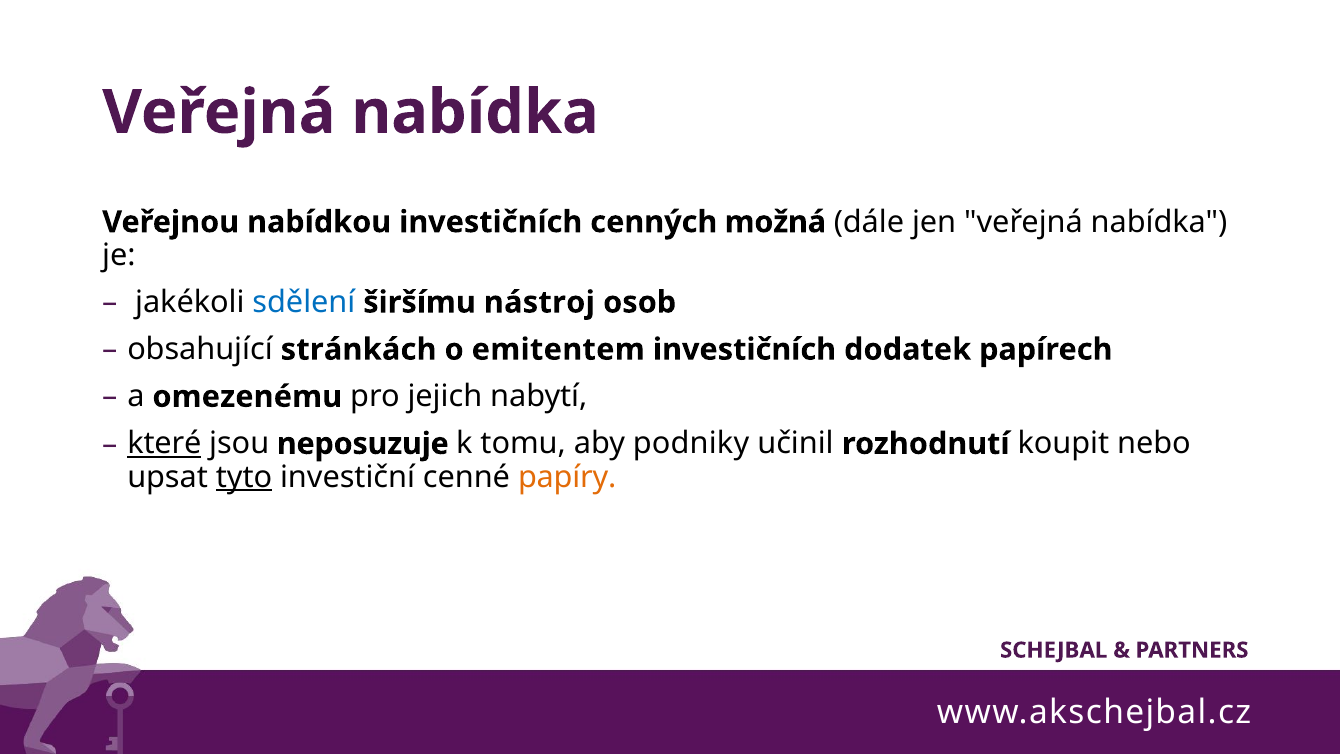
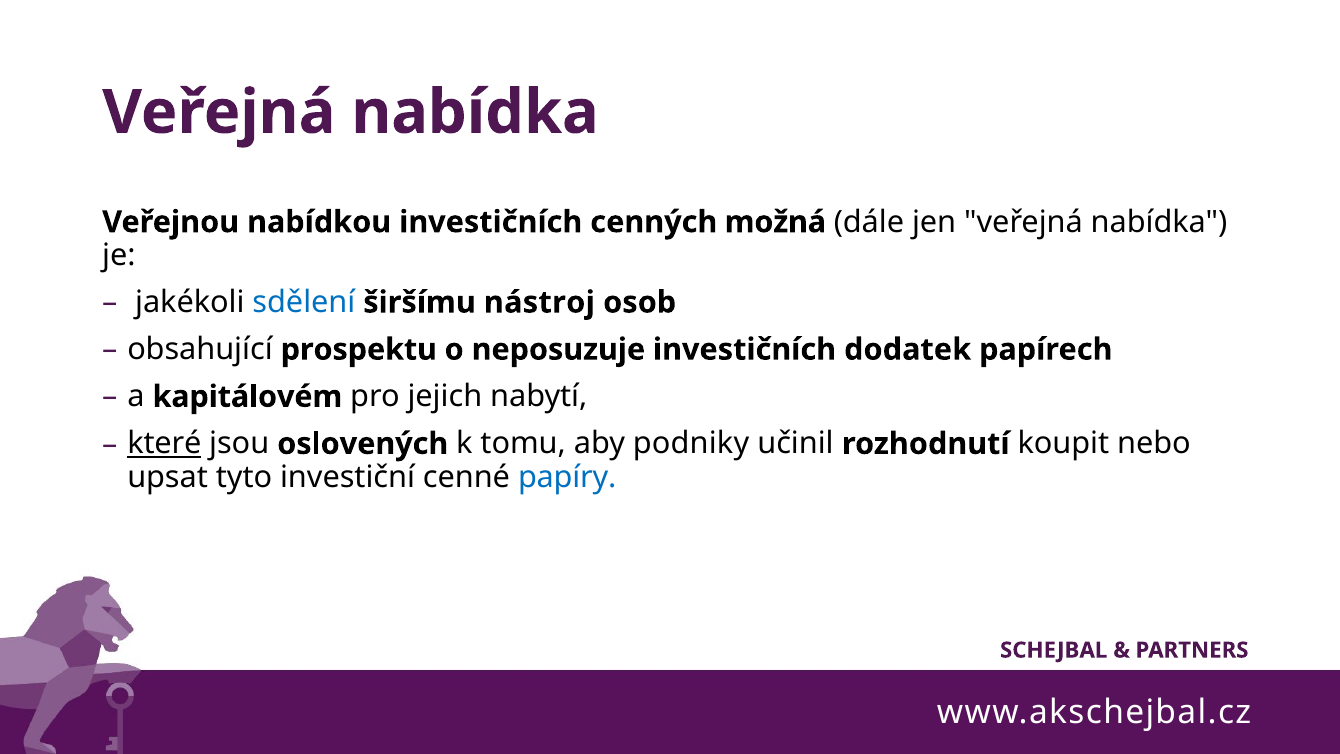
stránkách: stránkách -> prospektu (359, 349)
emitentem: emitentem -> neposuzuje (558, 349)
omezenému: omezenému -> kapitálovém (247, 397)
neposuzuje: neposuzuje -> oslovených (363, 444)
tyto underline: present -> none (244, 477)
papíry colour: orange -> blue (567, 477)
